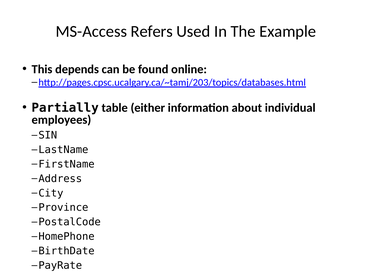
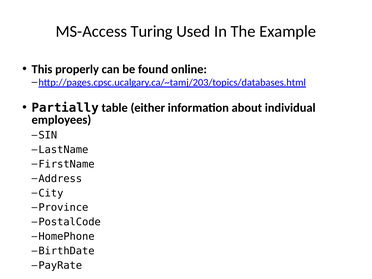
Refers: Refers -> Turing (152, 32)
depends: depends -> properly (77, 69)
